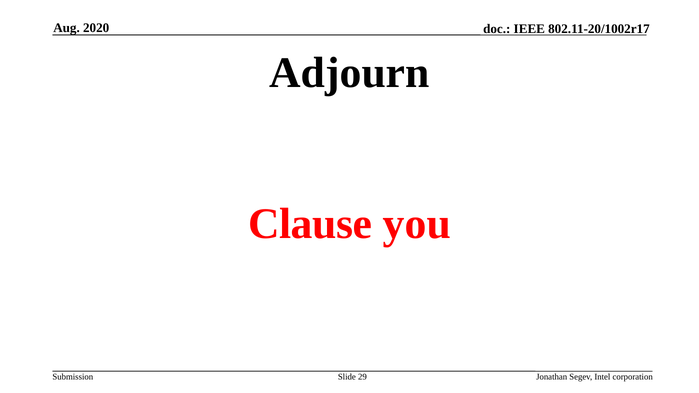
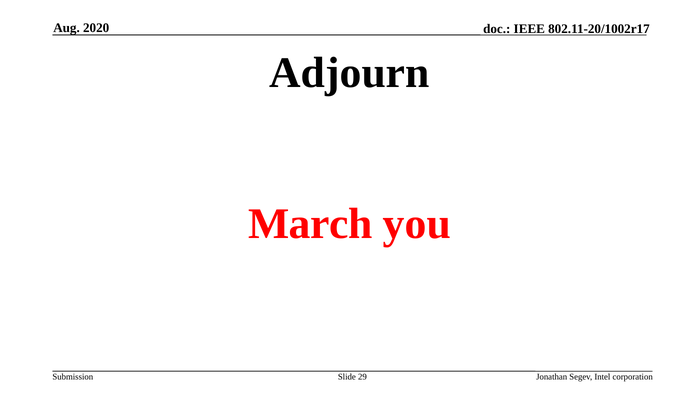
Clause: Clause -> March (310, 224)
